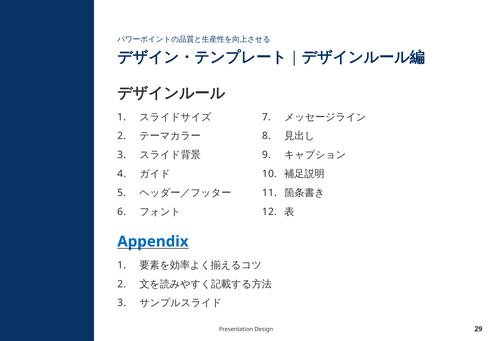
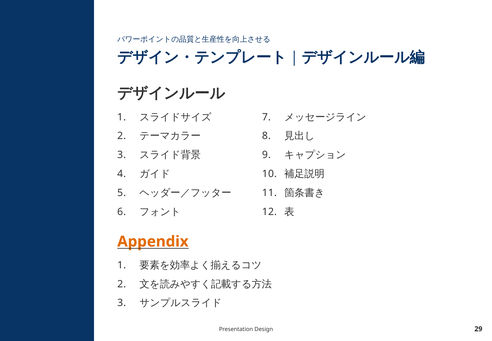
Appendix colour: blue -> orange (153, 241)
